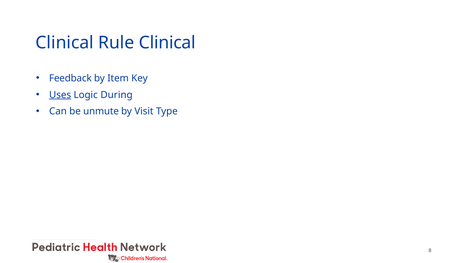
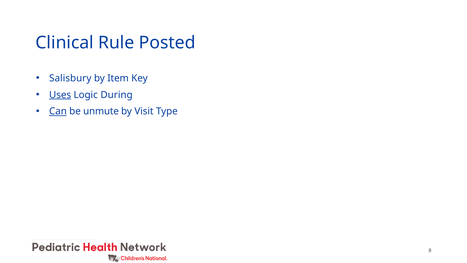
Rule Clinical: Clinical -> Posted (167, 43)
Feedback: Feedback -> Salisbury (70, 78)
Can underline: none -> present (58, 111)
